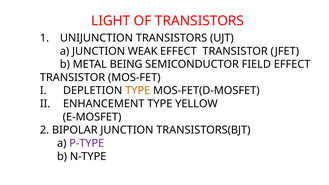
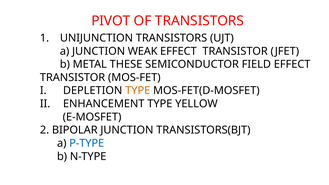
LIGHT: LIGHT -> PIVOT (111, 21)
BEING: BEING -> THESE (126, 64)
P-TYPE colour: purple -> blue (87, 143)
